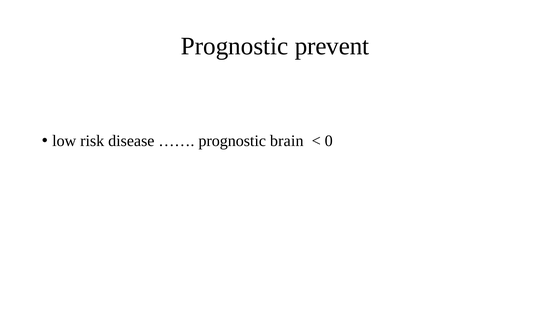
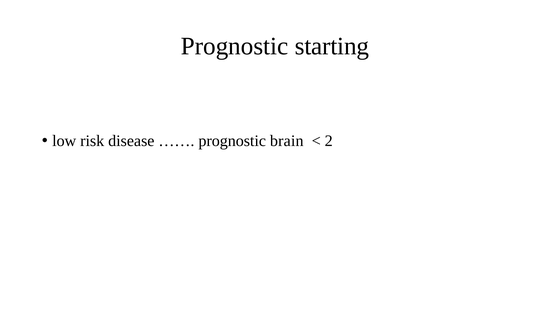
prevent: prevent -> starting (332, 46)
0: 0 -> 2 (329, 141)
